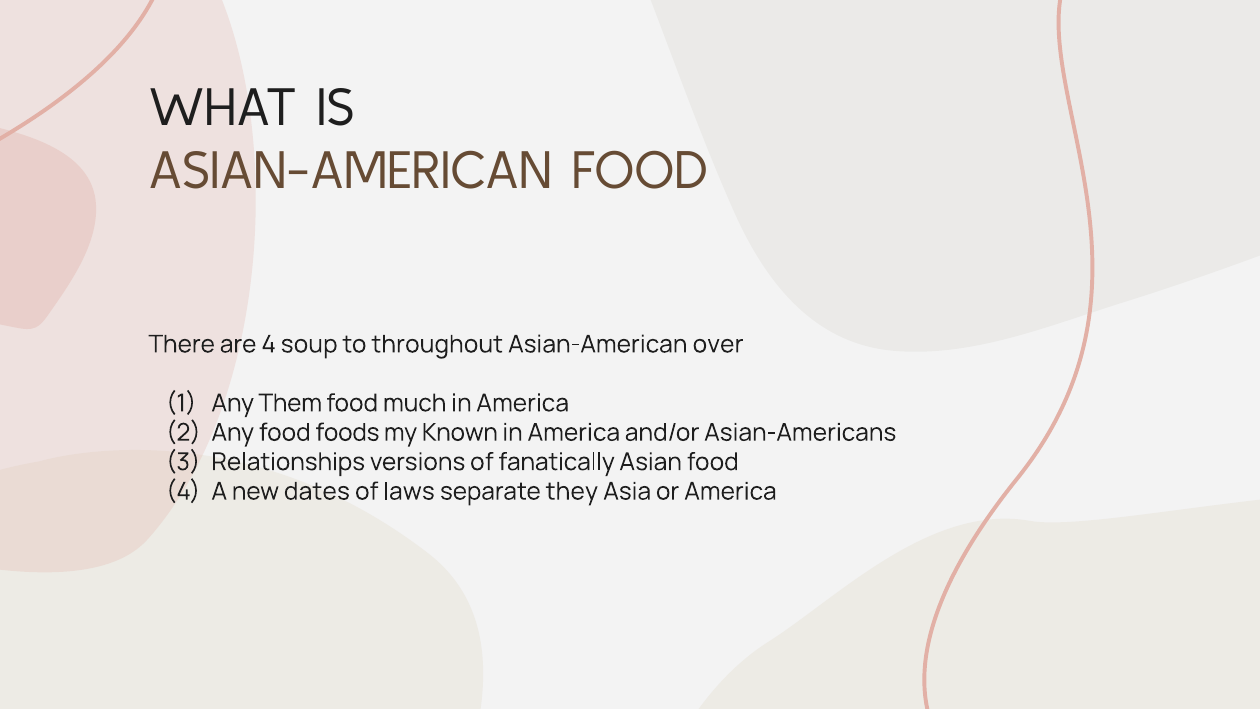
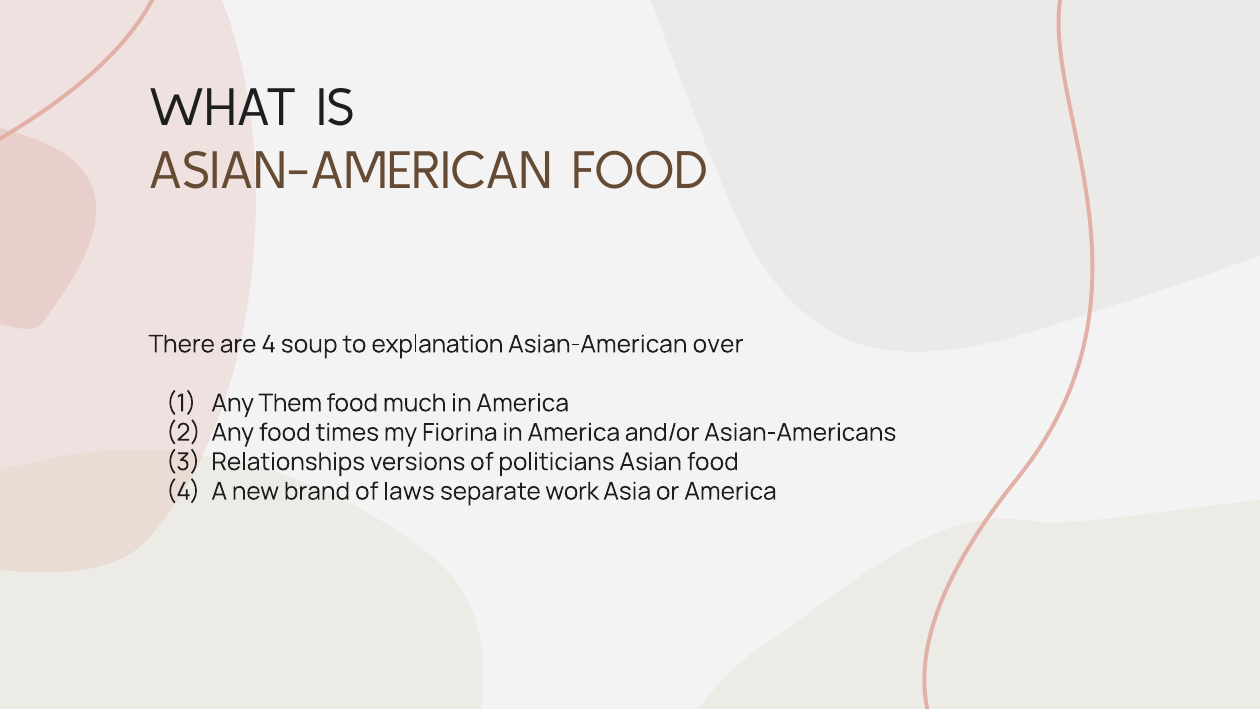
throughout: throughout -> explanation (437, 344)
foods: foods -> times (347, 432)
Known: Known -> Fiorina (460, 432)
fanatically: fanatically -> politicians (557, 462)
dates: dates -> brand (317, 491)
they: they -> work (572, 491)
